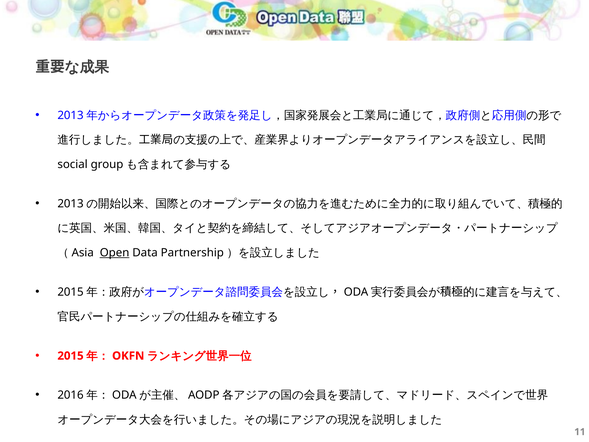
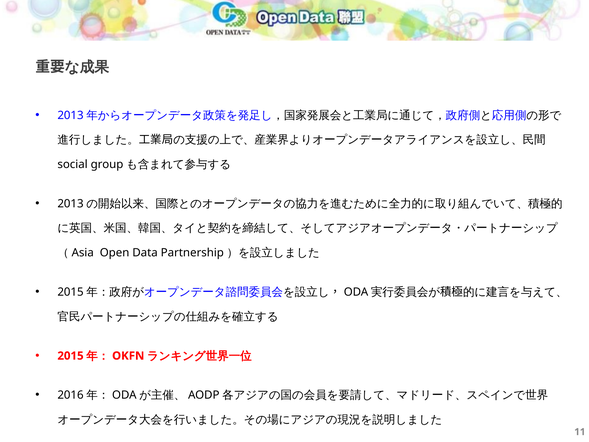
Open underline: present -> none (115, 253)
